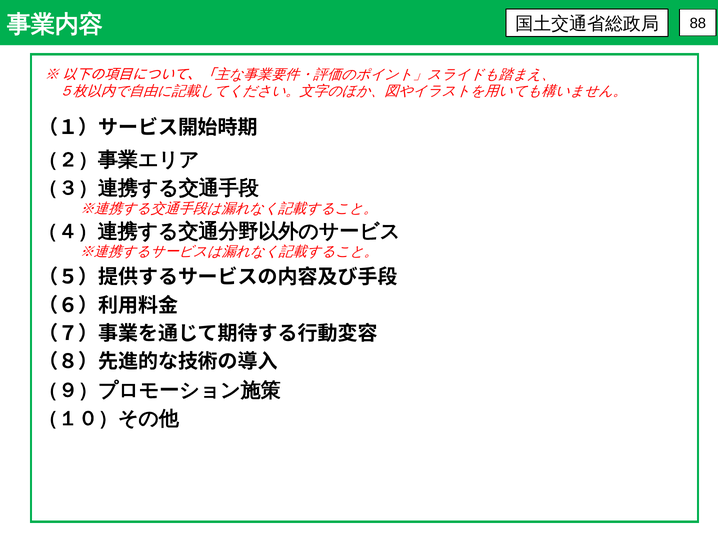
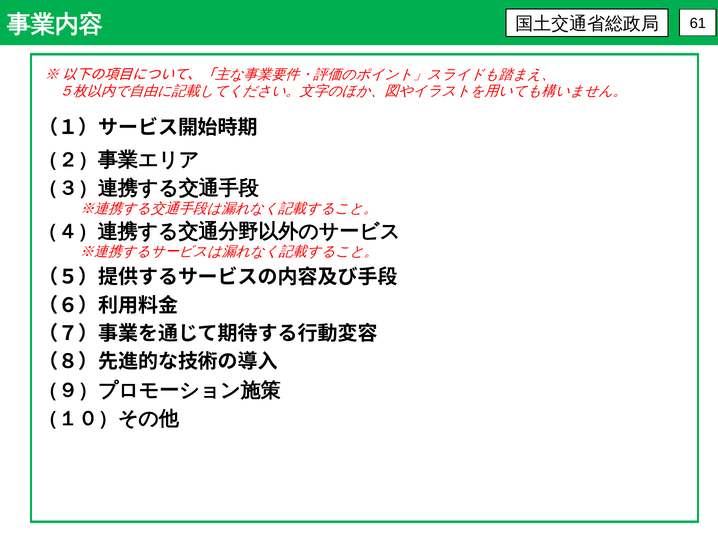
88: 88 -> 61 (698, 23)
